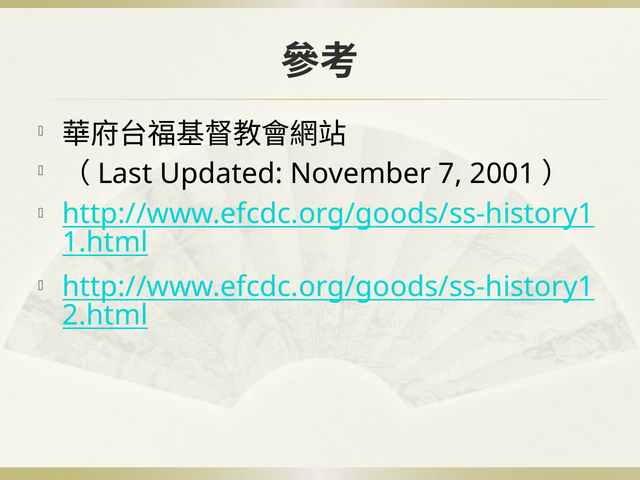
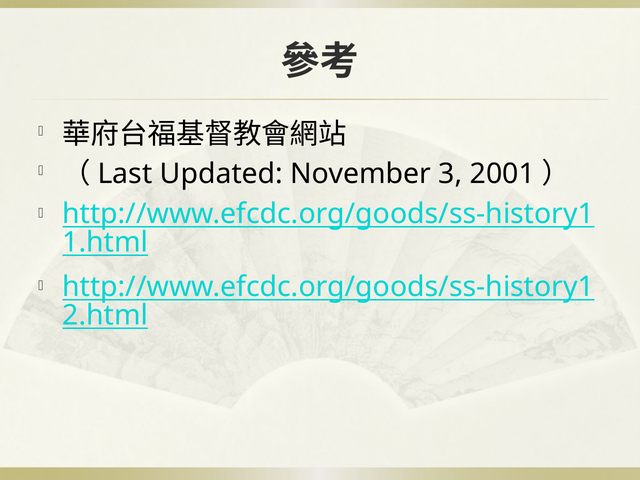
7: 7 -> 3 (450, 174)
